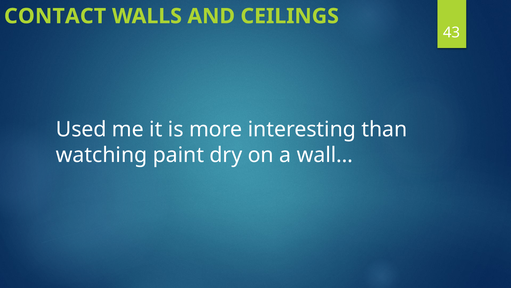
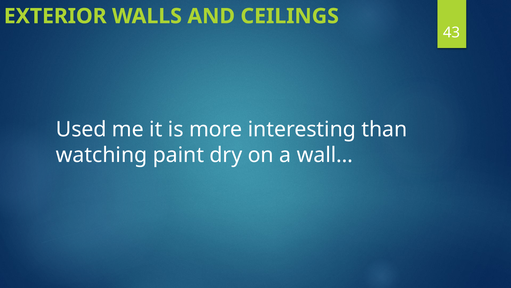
CONTACT: CONTACT -> EXTERIOR (55, 16)
